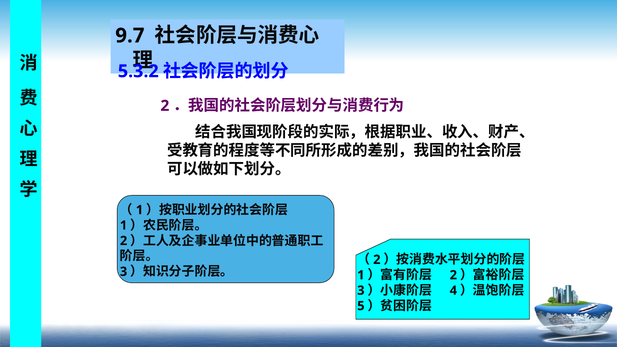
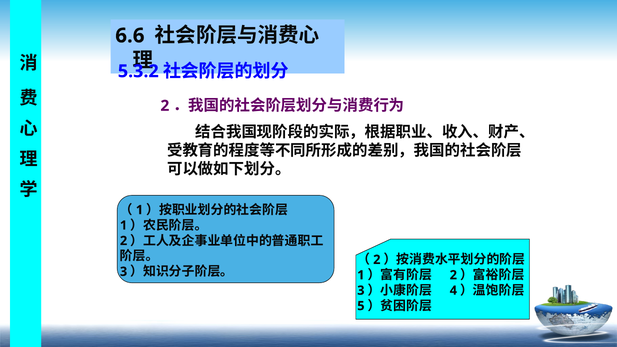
9.7: 9.7 -> 6.6 (130, 36)
